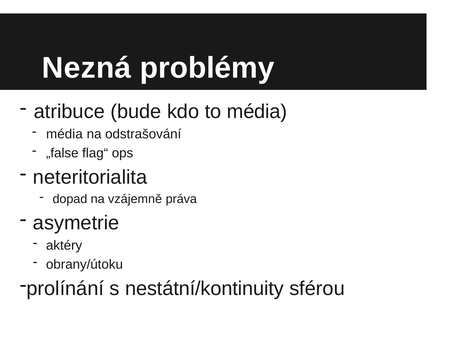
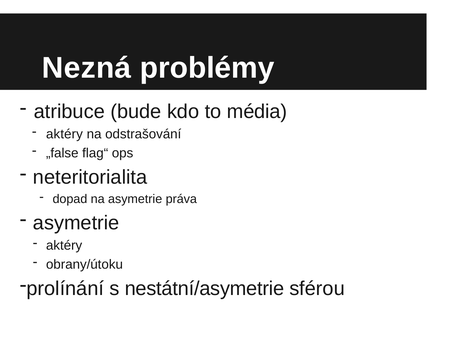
média: média -> aktéry (64, 134)
na vzájemně: vzájemně -> asymetrie (135, 199)
nestátní/kontinuity: nestátní/kontinuity -> nestátní/asymetrie (205, 288)
